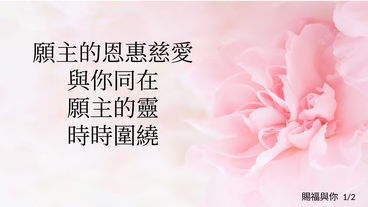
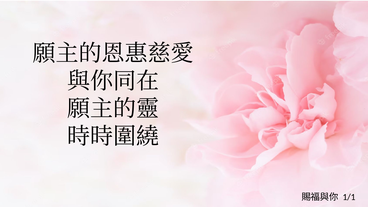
1/2: 1/2 -> 1/1 (349, 197)
